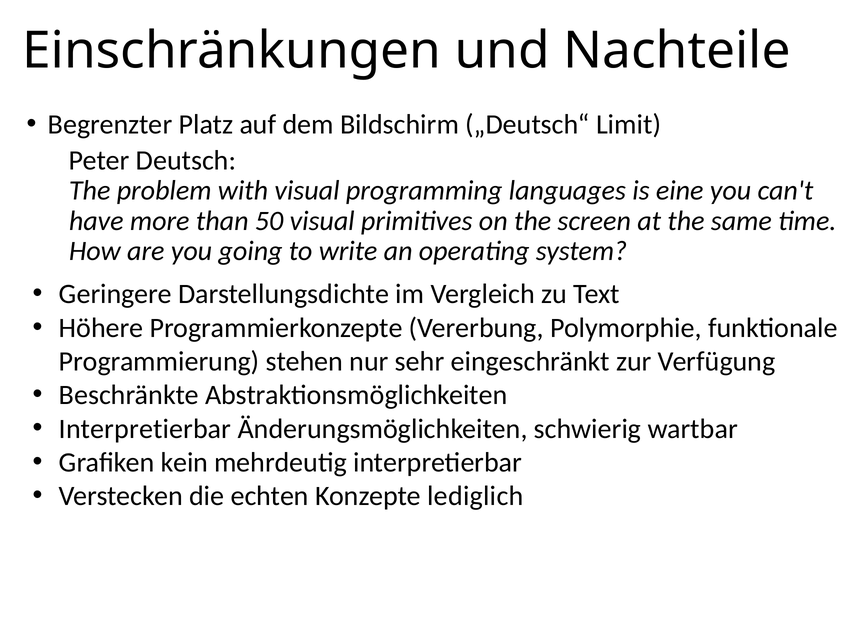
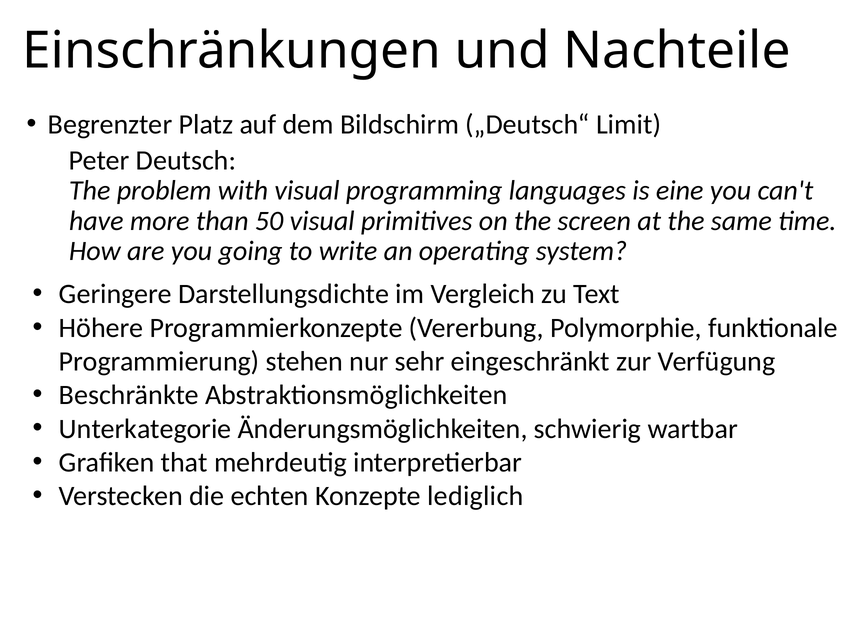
Interpretierbar: Interpretierbar -> Unterkategorie (145, 429)
kein: kein -> that (184, 463)
